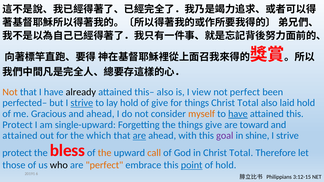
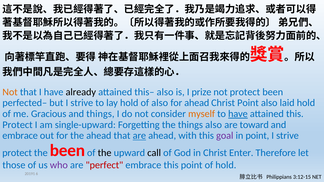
view: view -> prize (201, 92)
not perfect: perfect -> protect (245, 92)
strive underline: present -> none (82, 103)
of give: give -> also (160, 103)
for things: things -> ahead (197, 103)
Total: Total -> Point (248, 103)
and ahead: ahead -> things (100, 114)
things give: give -> also (214, 125)
attained: attained -> embrace (20, 136)
the which: which -> ahead (99, 136)
in shine: shine -> point (257, 136)
the bless: bless -> been (67, 151)
the colour: orange -> black (105, 153)
call colour: orange -> black (154, 153)
in Christ Total: Total -> Enter (241, 153)
who colour: black -> purple (59, 165)
perfect colour: orange -> red (104, 165)
point underline: present -> none (192, 165)
